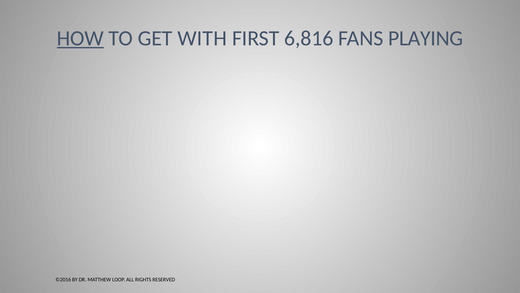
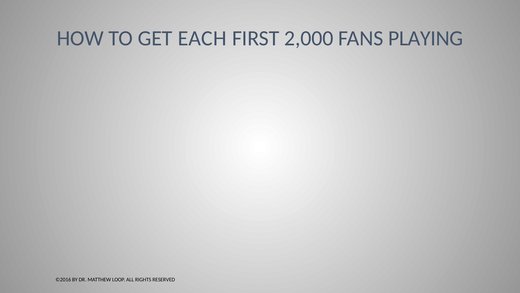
HOW underline: present -> none (80, 38)
WITH: WITH -> EACH (202, 38)
6,816: 6,816 -> 2,000 (309, 38)
